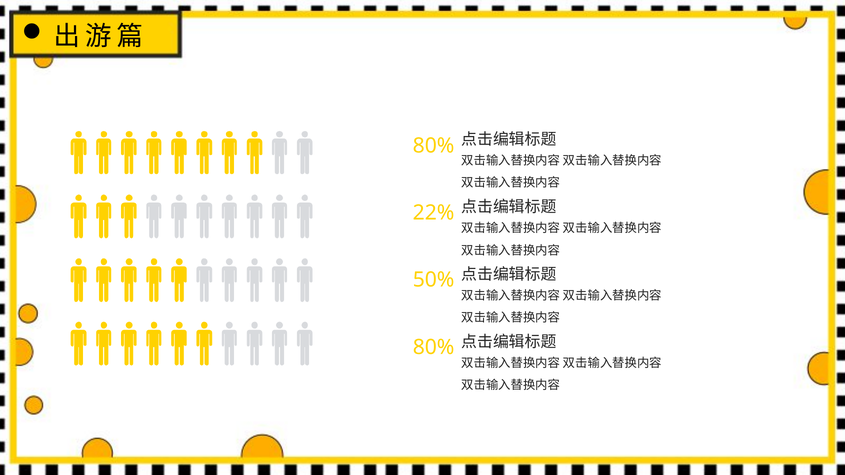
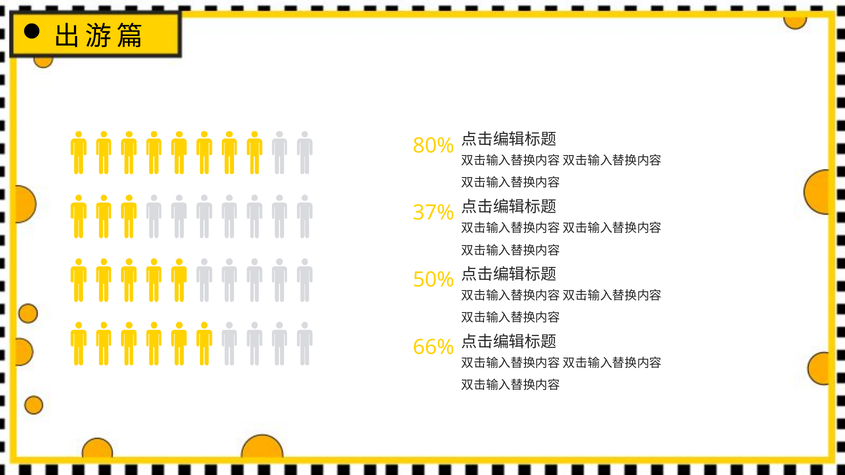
22%: 22% -> 37% (434, 213)
80%: 80% -> 66% (434, 347)
